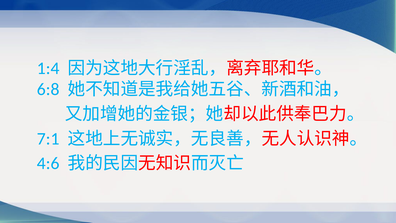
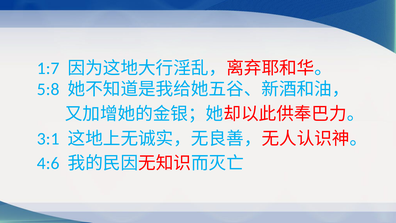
1:4: 1:4 -> 1:7 (48, 68)
6:8: 6:8 -> 5:8 (48, 89)
7:1: 7:1 -> 3:1 (48, 139)
